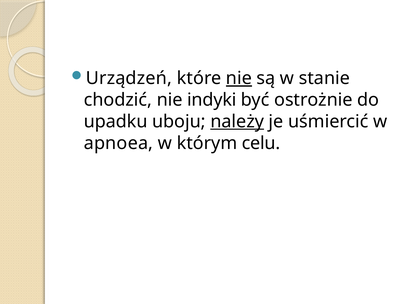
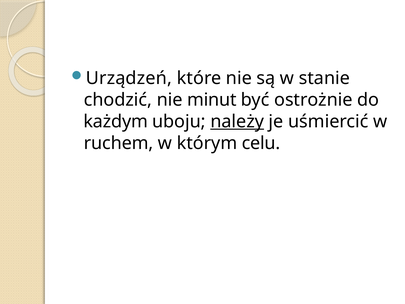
nie underline: present -> none (239, 78)
indyki: indyki -> minut (212, 100)
upadku: upadku -> każdym (116, 121)
apnoea: apnoea -> ruchem (119, 143)
